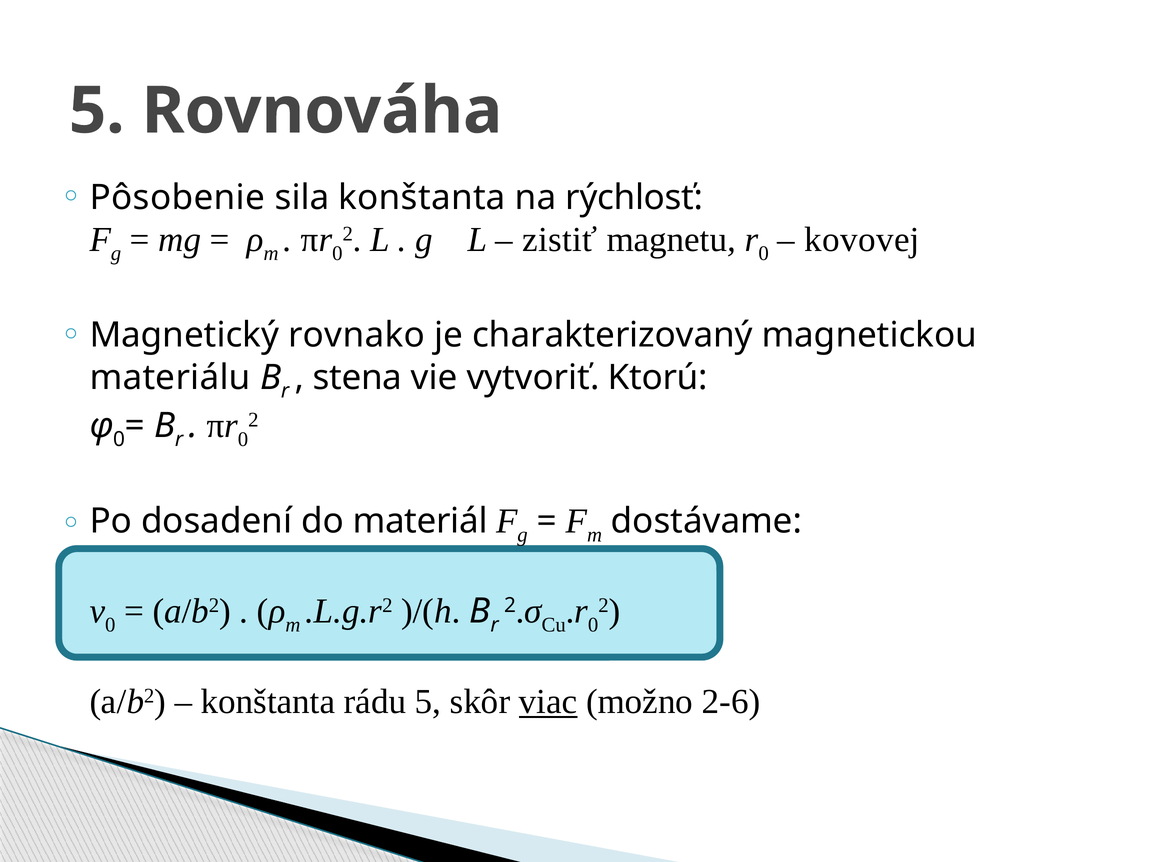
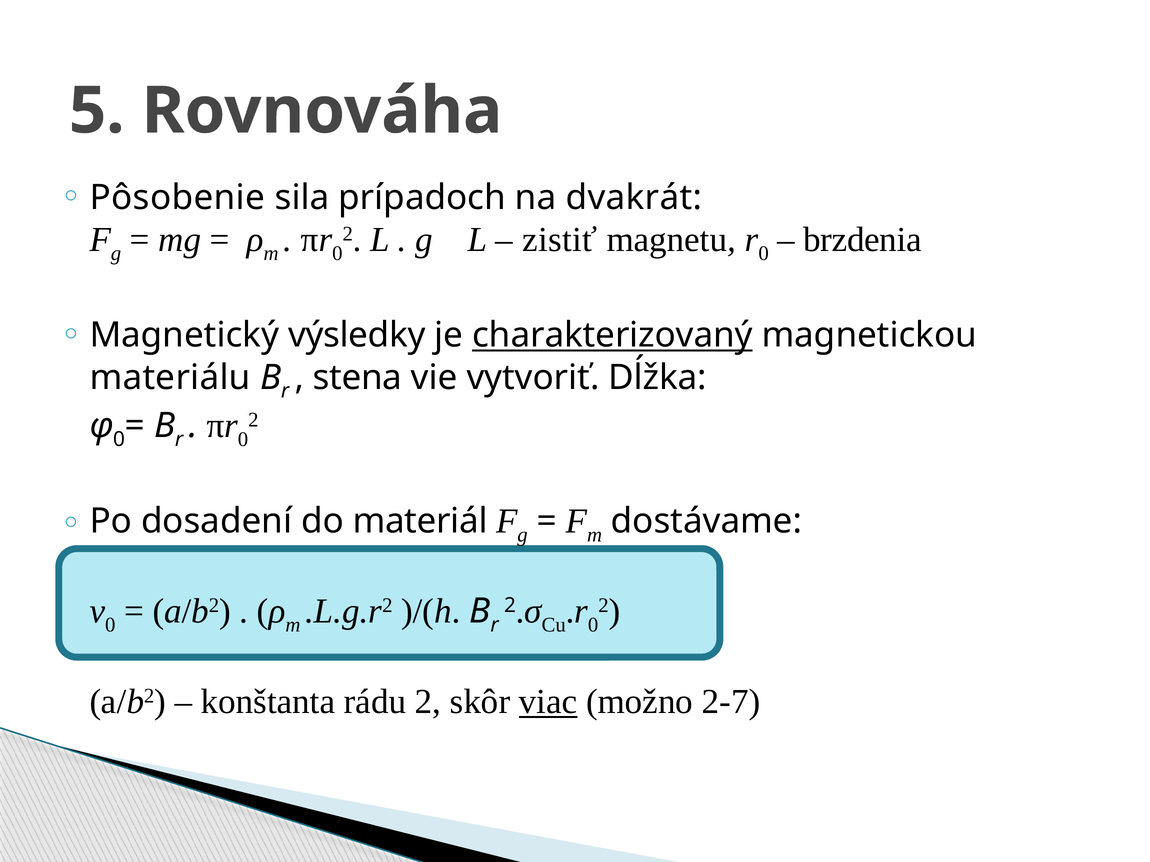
sila konštanta: konštanta -> prípadoch (422, 198)
rýchlosť: rýchlosť -> dvakrát (634, 198)
kovovej: kovovej -> brzdenia (862, 240)
rovnako: rovnako -> výsledky (357, 335)
charakterizovaný underline: none -> present (612, 335)
Ktorú: Ktorú -> Dĺžka (658, 378)
rádu 5: 5 -> 2 (428, 702)
2-6: 2-6 -> 2-7 (731, 702)
